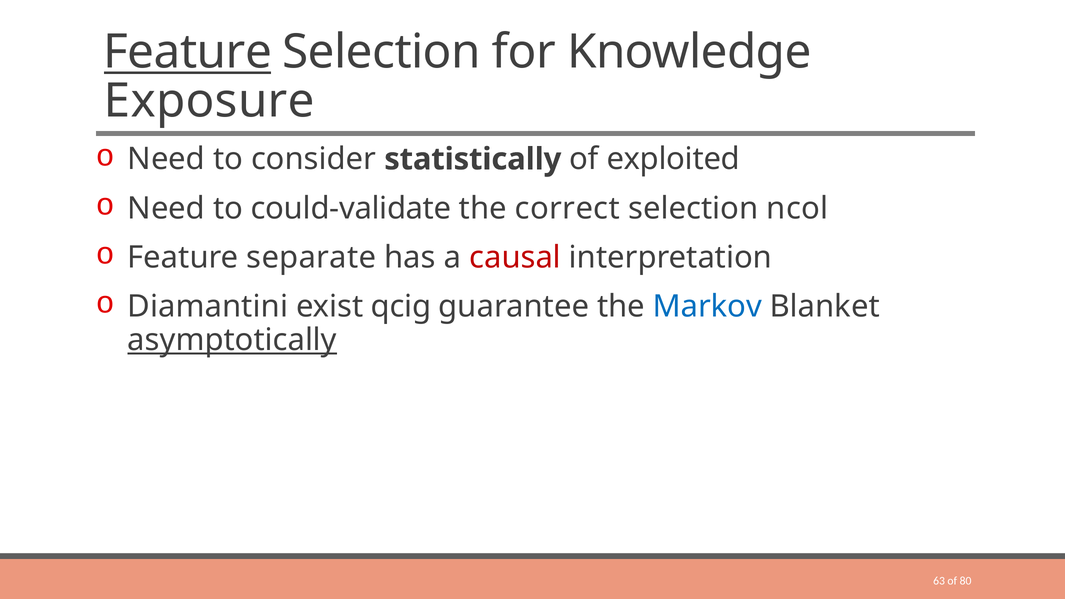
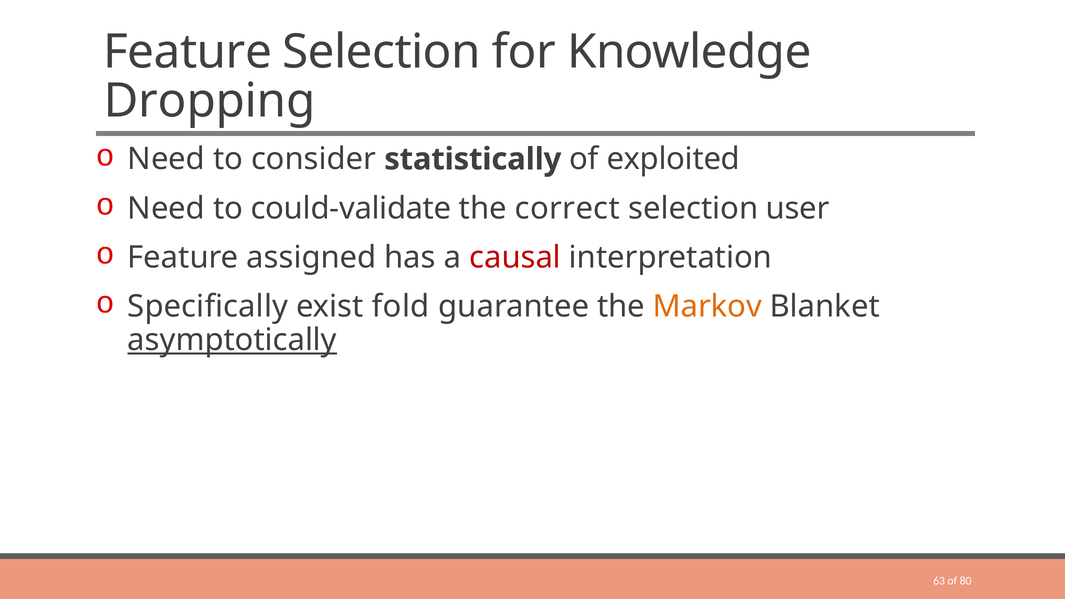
Feature underline: present -> none (188, 52)
Exposure: Exposure -> Dropping (210, 101)
ncol: ncol -> user (798, 208)
separate: separate -> assigned (311, 257)
Diamantini: Diamantini -> Specifically (208, 306)
qcig: qcig -> fold (401, 306)
Markov colour: blue -> orange (707, 306)
